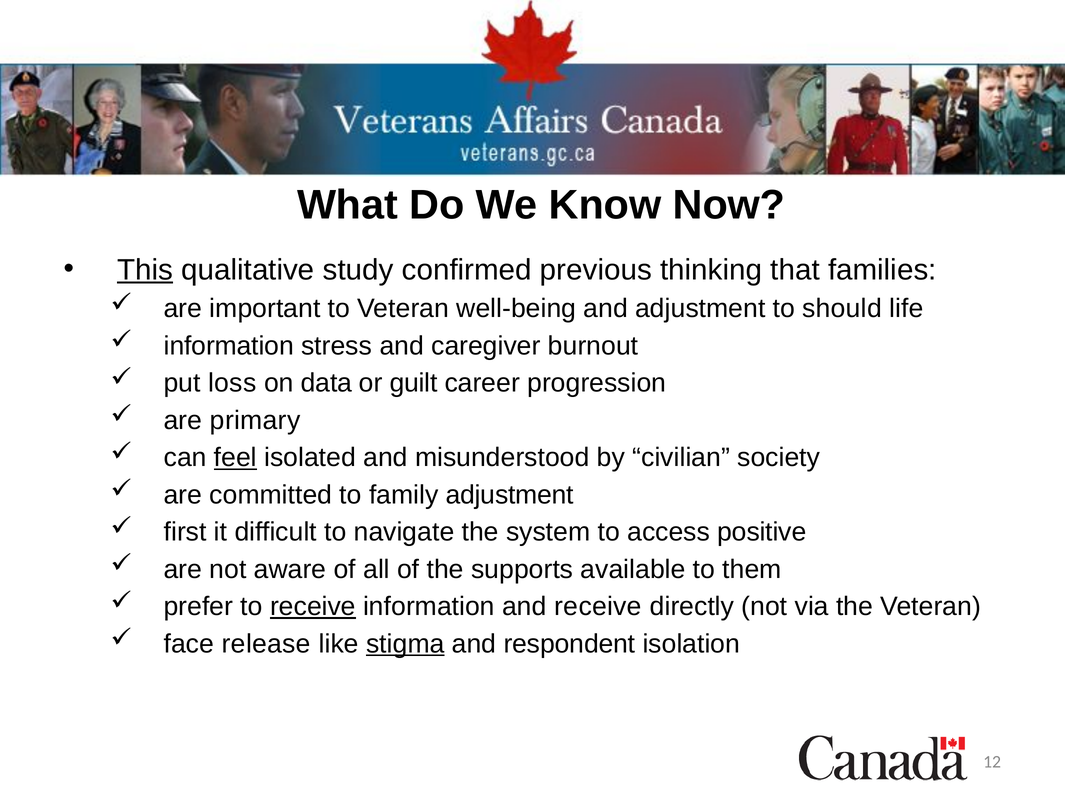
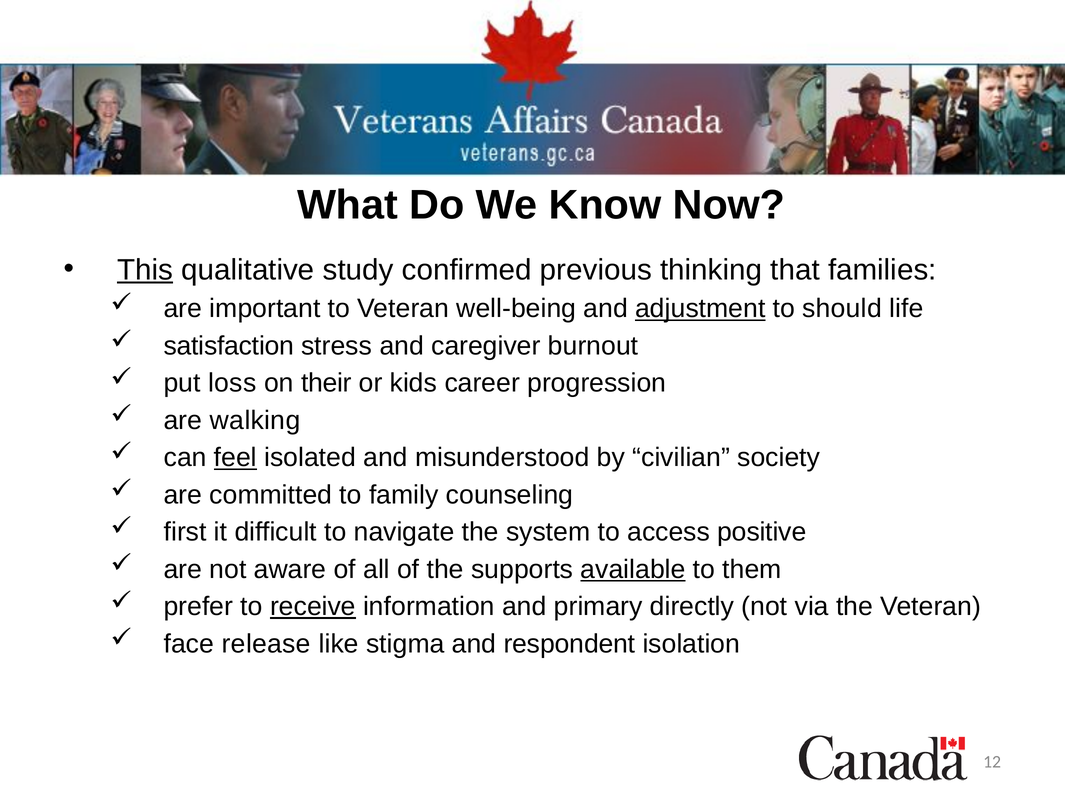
adjustment underline: none -> present (700, 309)
information: information -> satisfaction (229, 346)
data: data -> their (326, 384)
guilt: guilt -> kids (413, 384)
primary: primary -> walking (255, 421)
family adjustment: adjustment -> counseling (510, 495)
available underline: none -> present (633, 570)
and receive: receive -> primary (598, 607)
stigma underline: present -> none (405, 644)
